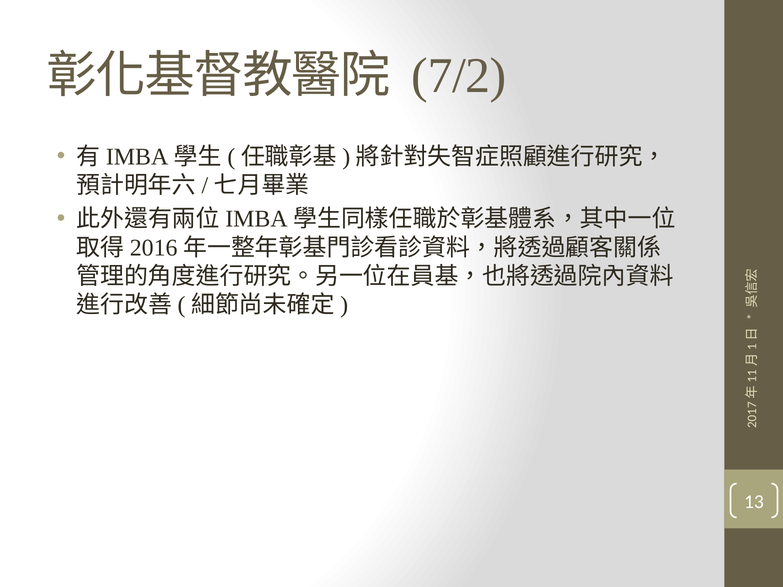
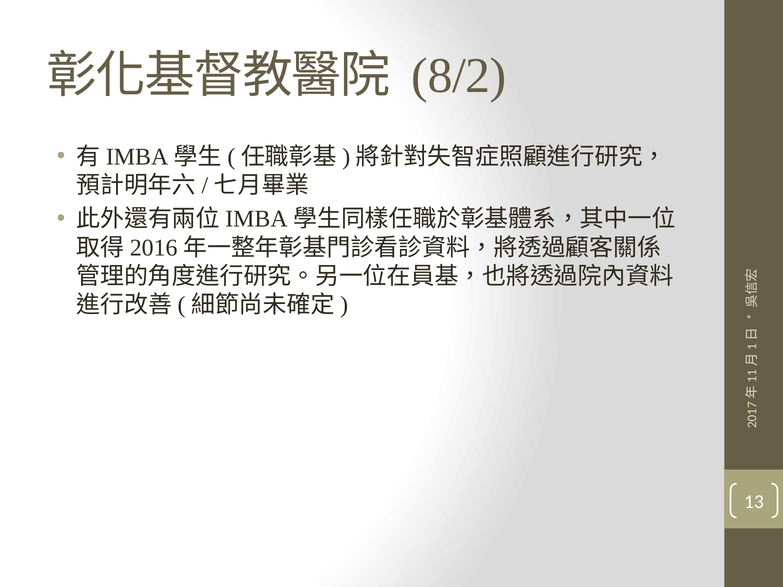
7/2: 7/2 -> 8/2 (459, 76)
